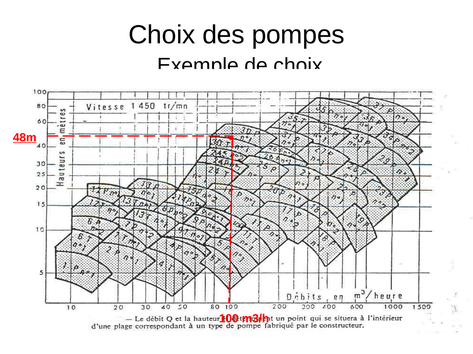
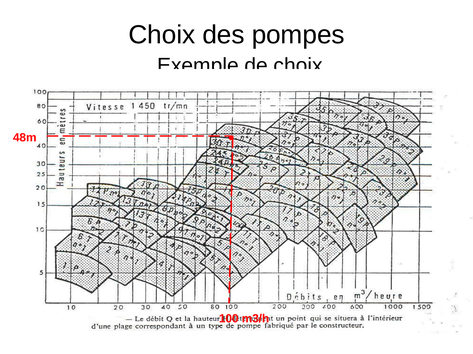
48m underline: present -> none (25, 138)
